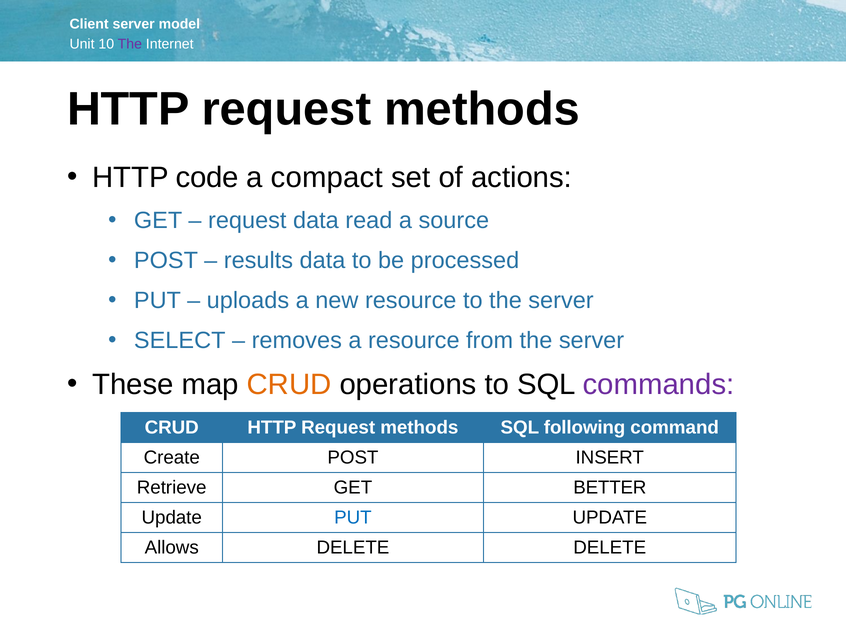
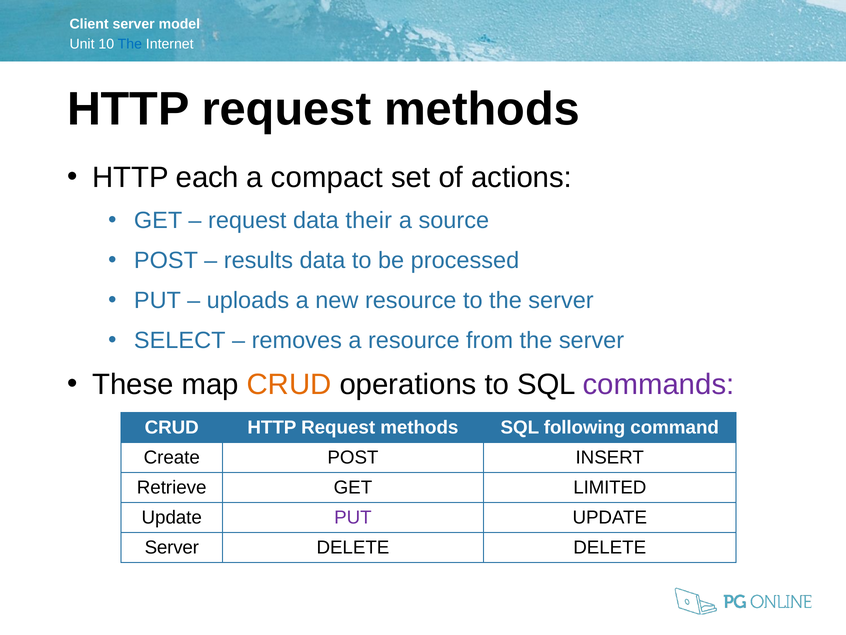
The colour: purple -> blue (130, 44)
code: code -> each (207, 177)
read: read -> their (369, 220)
BETTER: BETTER -> LIMITED (610, 487)
PUT colour: blue -> purple (353, 517)
Allows: Allows -> Server (172, 547)
